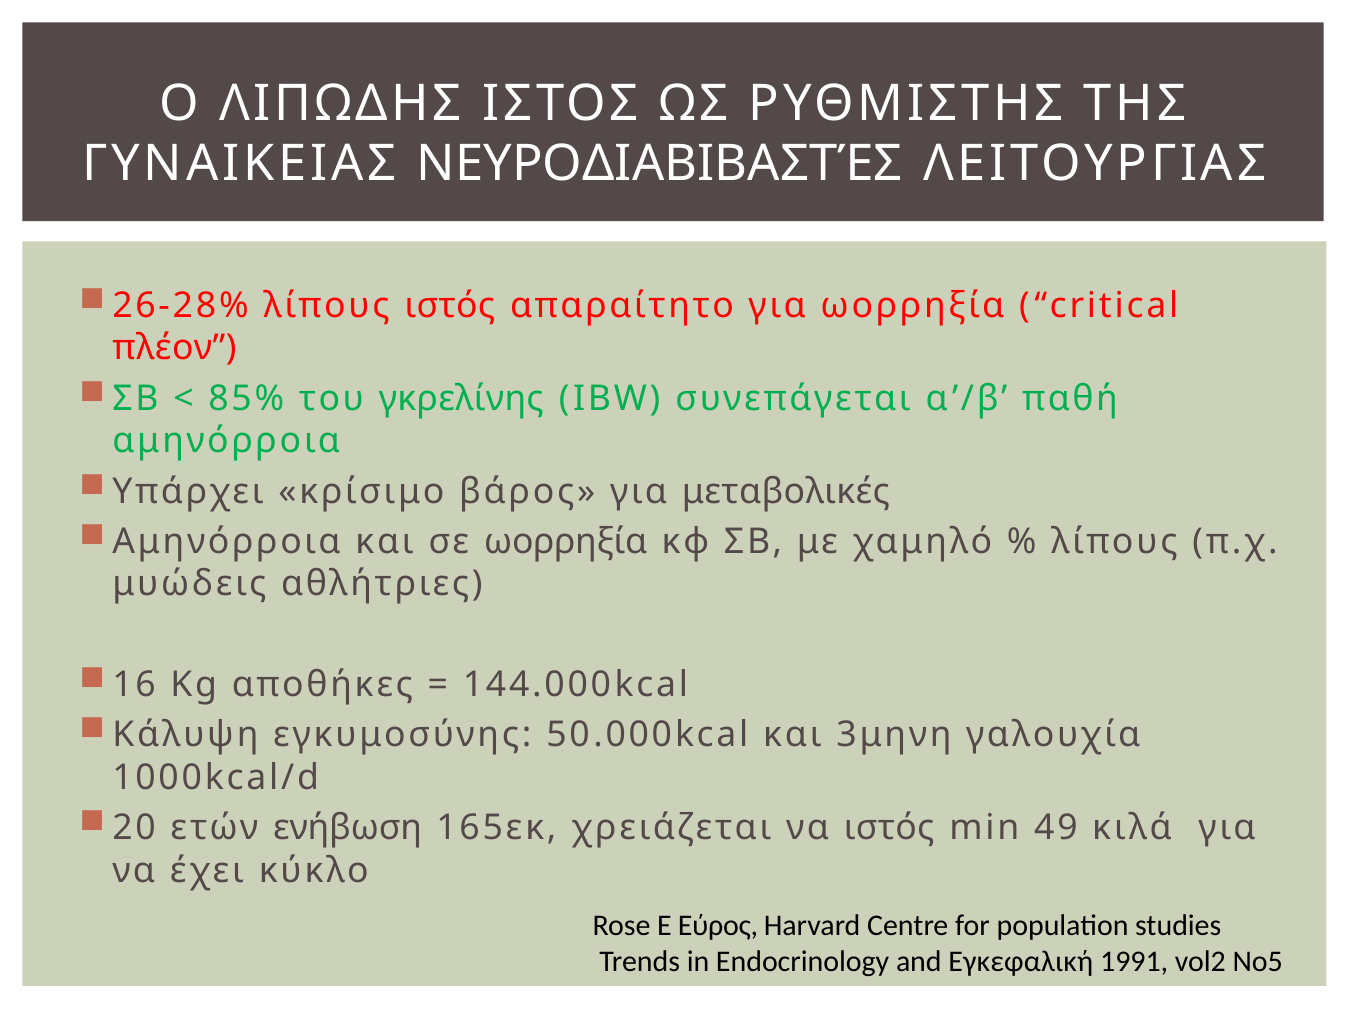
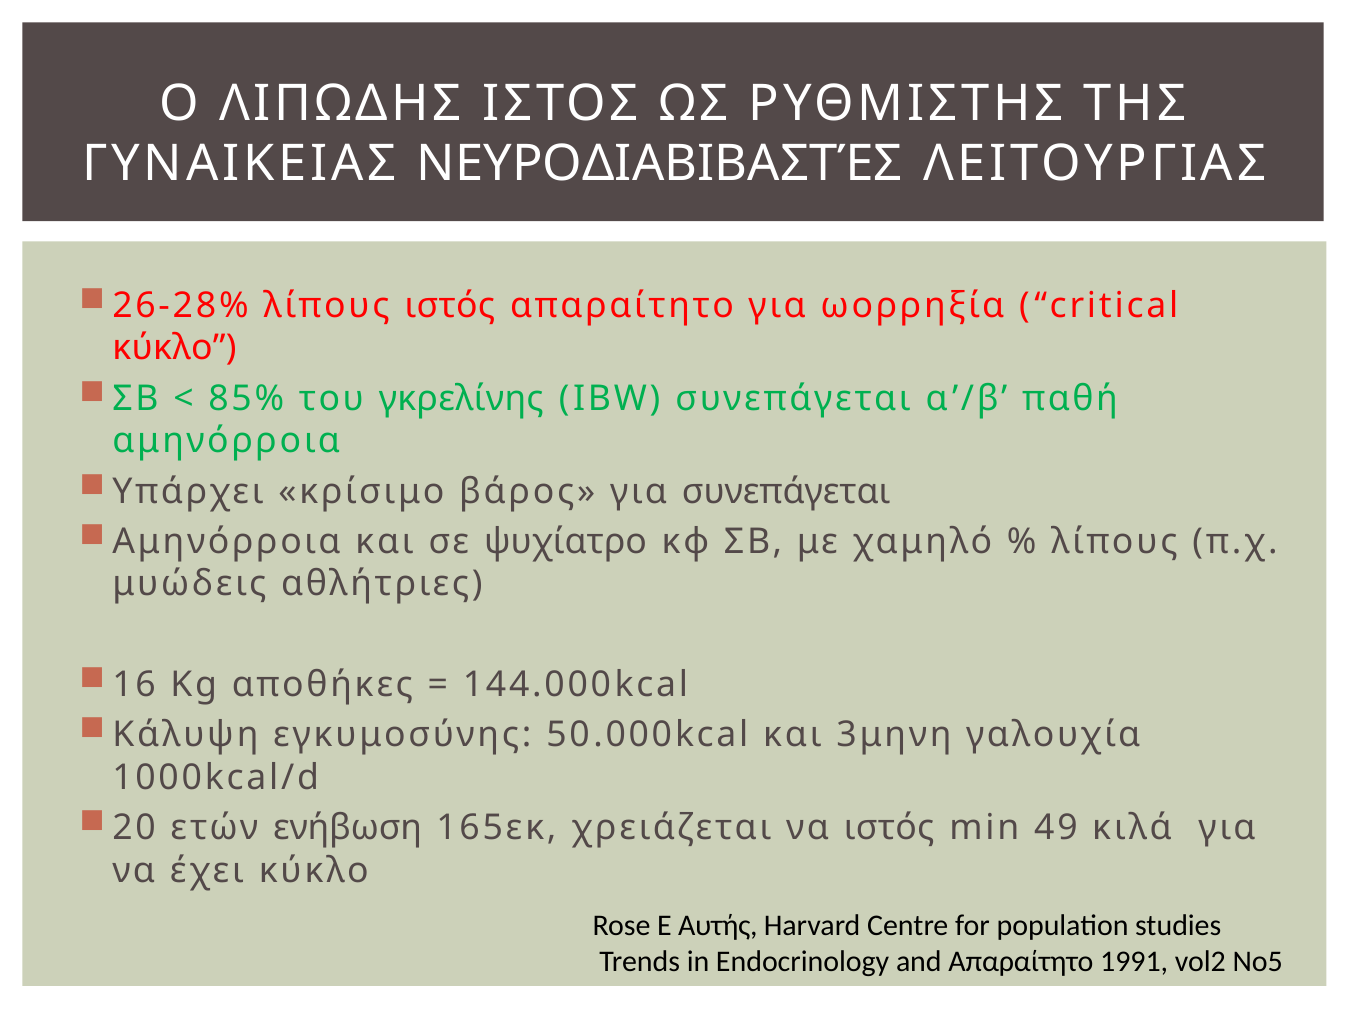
πλέον: πλέον -> κύκλο (175, 348)
για μεταβολικές: μεταβολικές -> συνεπάγεται (786, 492)
σε ωορρηξία: ωορρηξία -> ψυχίατρο (565, 542)
Εύρος: Εύρος -> Αυτής (718, 926)
and Εγκεφαλική: Εγκεφαλική -> Απαραίτητο (1021, 962)
